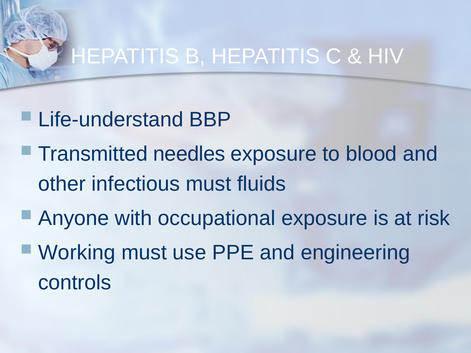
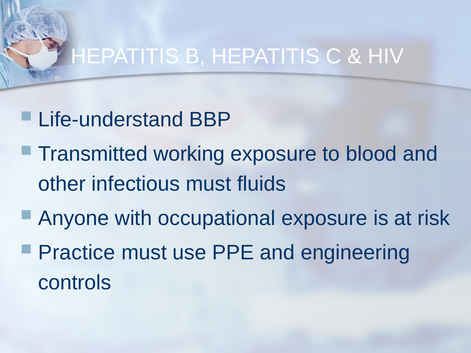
needles: needles -> working (189, 154)
Working: Working -> Practice (77, 253)
